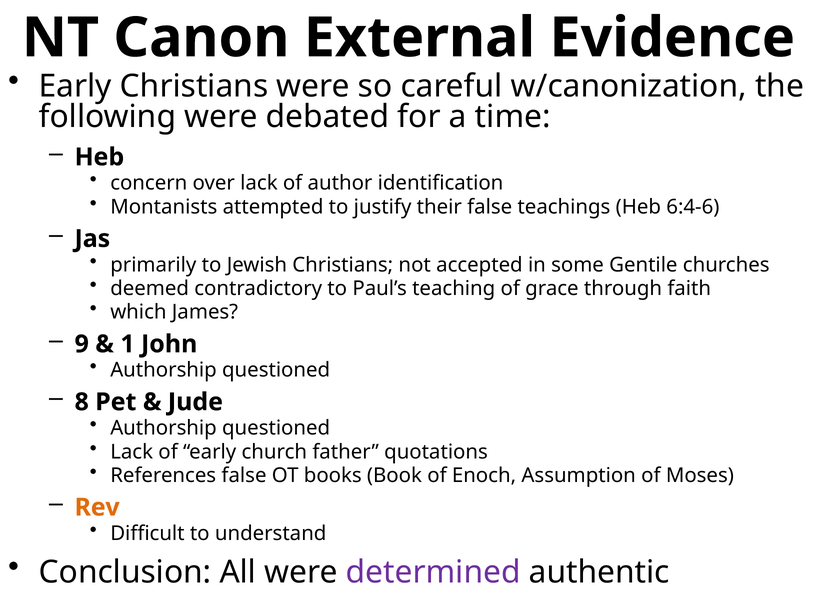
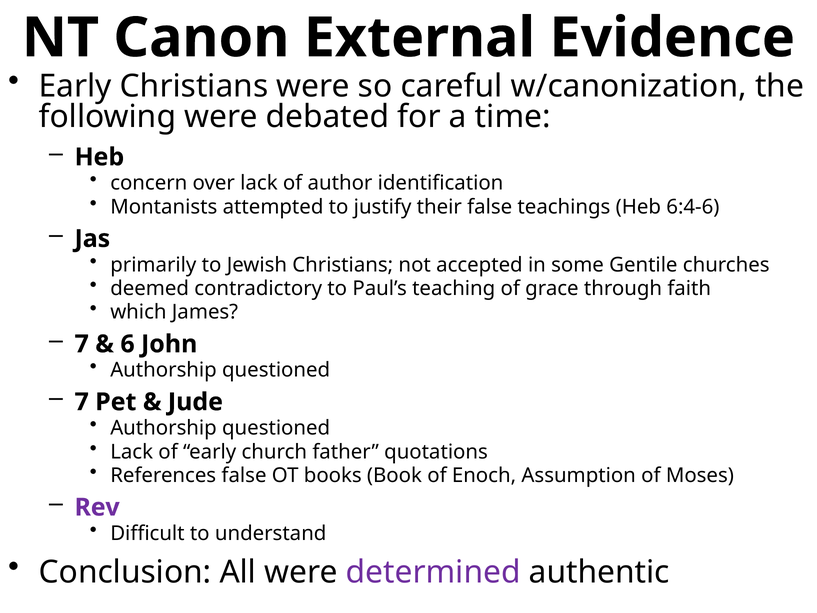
9: 9 -> 7 (82, 344)
1: 1 -> 6 (128, 344)
8: 8 -> 7 (82, 402)
Rev colour: orange -> purple (97, 507)
